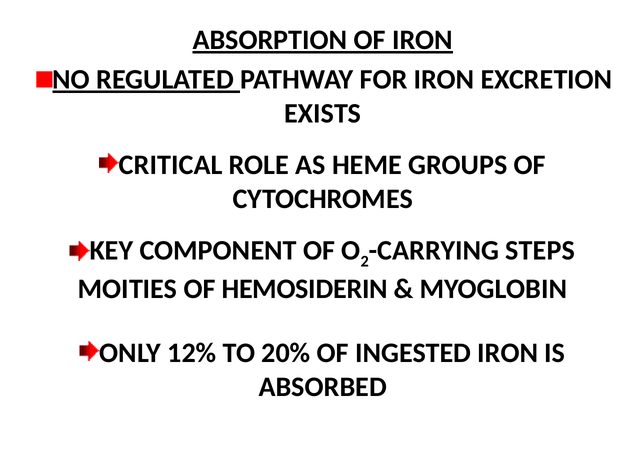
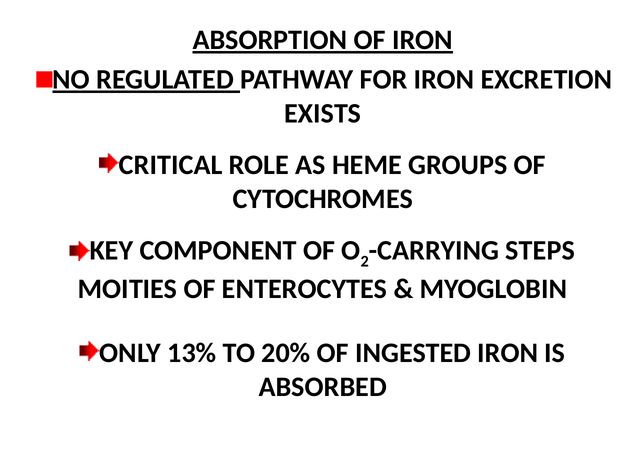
HEMOSIDERIN: HEMOSIDERIN -> ENTEROCYTES (305, 289)
12%: 12% -> 13% (192, 353)
